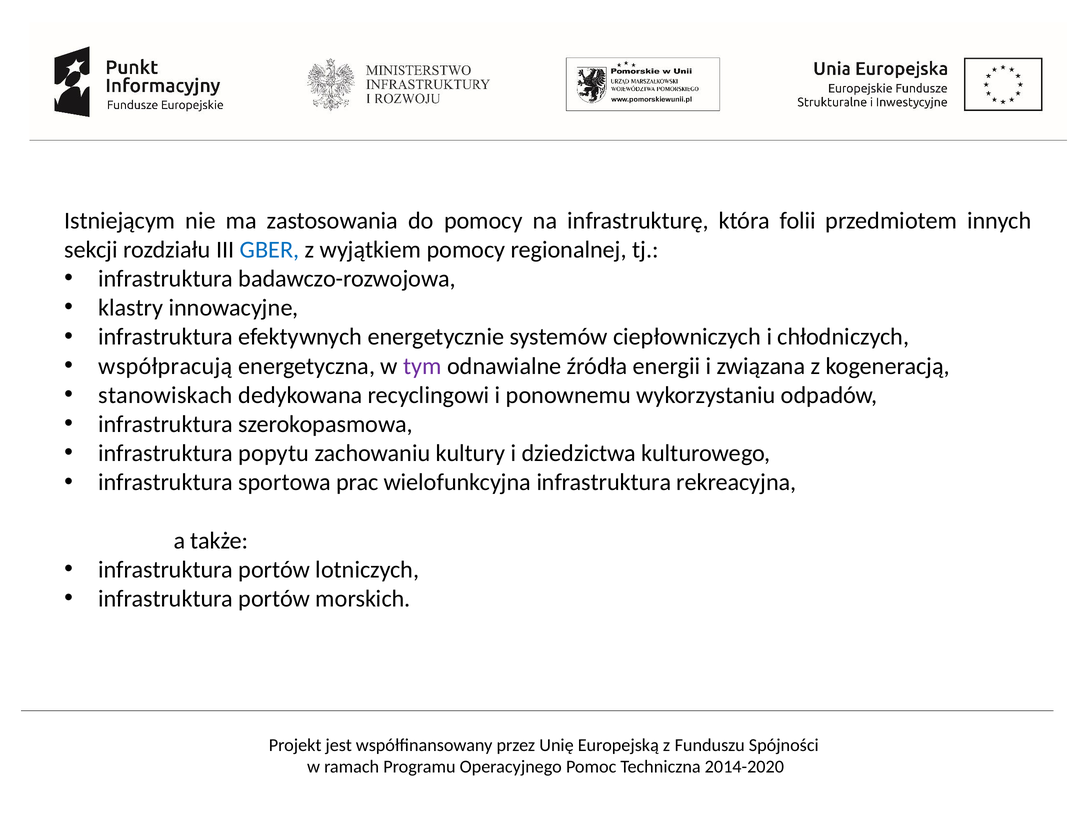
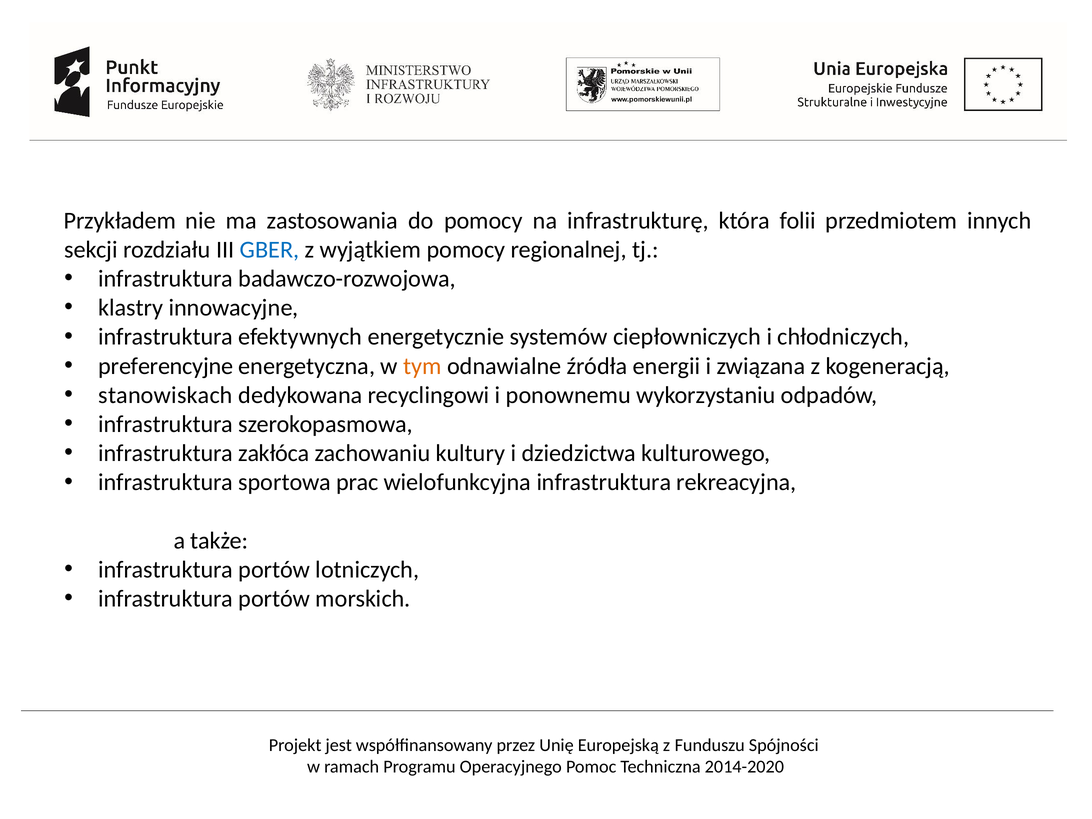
Istniejącym: Istniejącym -> Przykładem (120, 221)
współpracują: współpracują -> preferencyjne (166, 366)
tym colour: purple -> orange (423, 366)
popytu: popytu -> zakłóca (274, 453)
